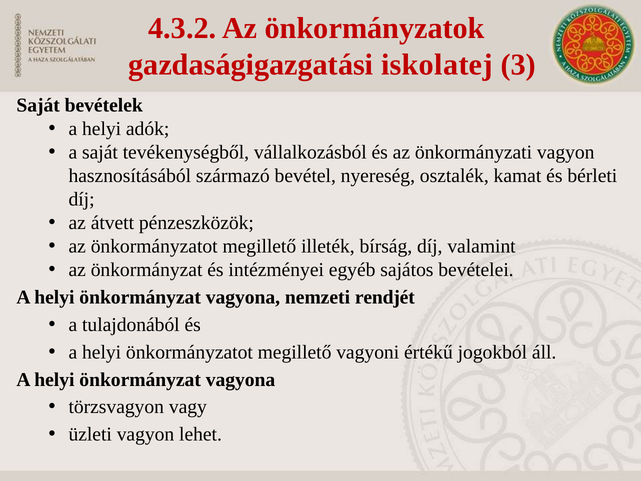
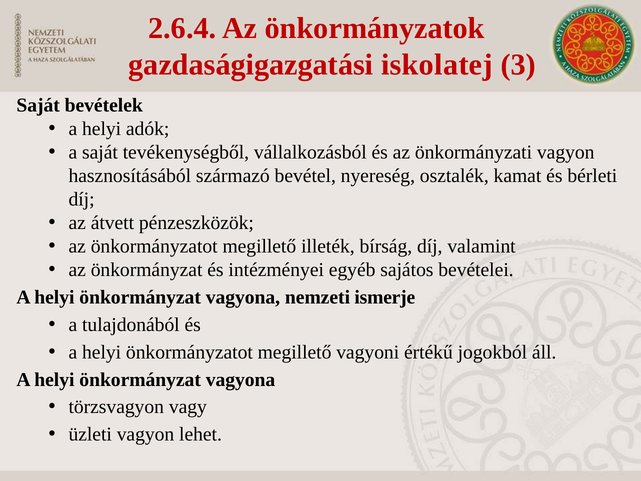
4.3.2: 4.3.2 -> 2.6.4 (182, 28)
rendjét: rendjét -> ismerje (385, 297)
